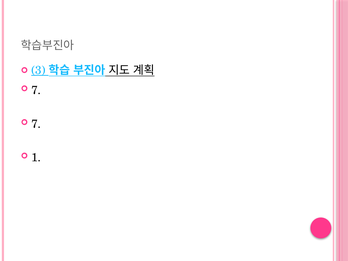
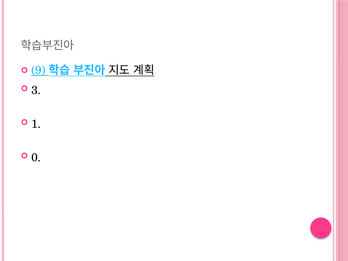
3: 3 -> 9 (38, 70)
7: 7 -> 3 (36, 90)
7: 7 -> 1 (36, 124)
1: 1 -> 0 (36, 158)
